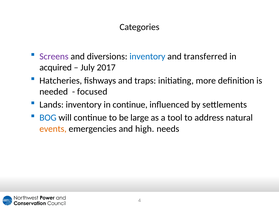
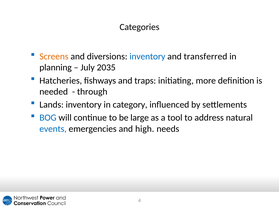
Screens colour: purple -> orange (54, 56)
acquired: acquired -> planning (56, 68)
2017: 2017 -> 2035 (106, 68)
focused: focused -> through (92, 92)
in continue: continue -> category (130, 105)
events colour: orange -> blue (53, 129)
